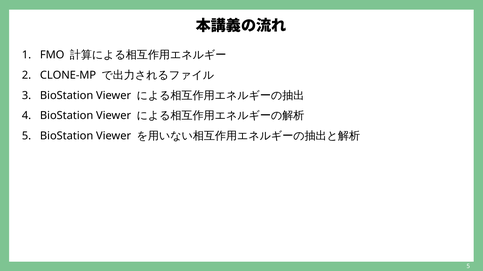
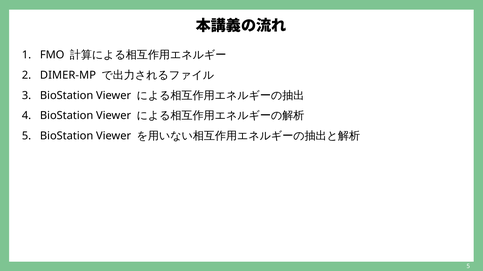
CLONE-MP: CLONE-MP -> DIMER-MP (68, 75)
